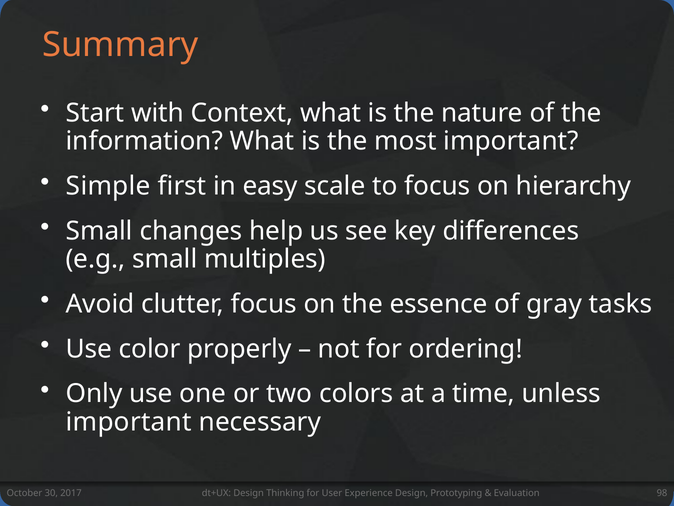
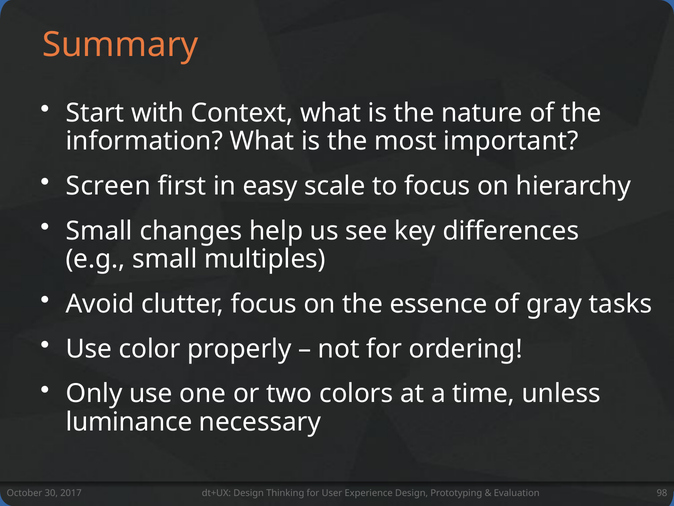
Simple: Simple -> Screen (108, 186)
important: important -> luminance (129, 422)
